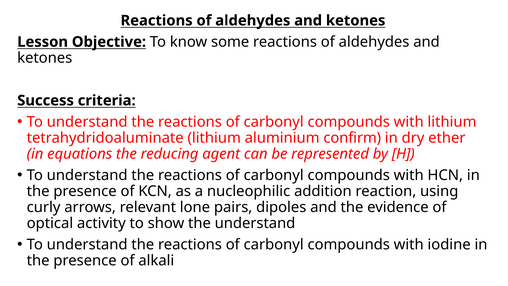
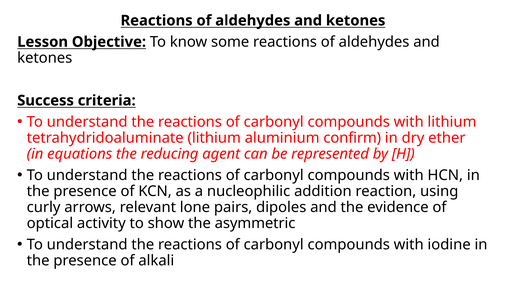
the understand: understand -> asymmetric (255, 223)
